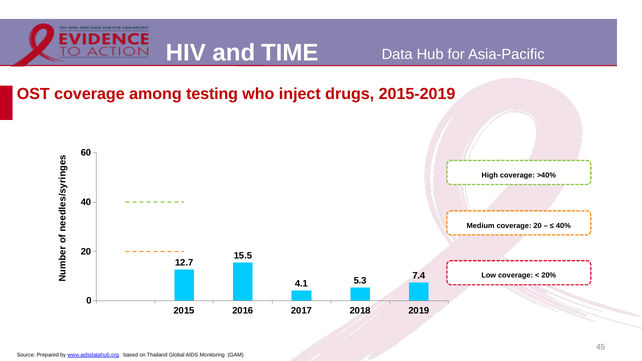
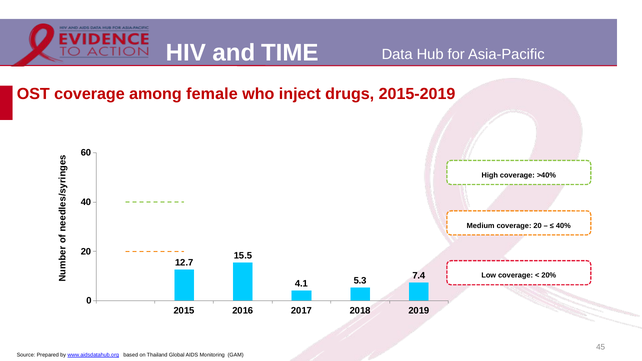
testing: testing -> female (212, 94)
